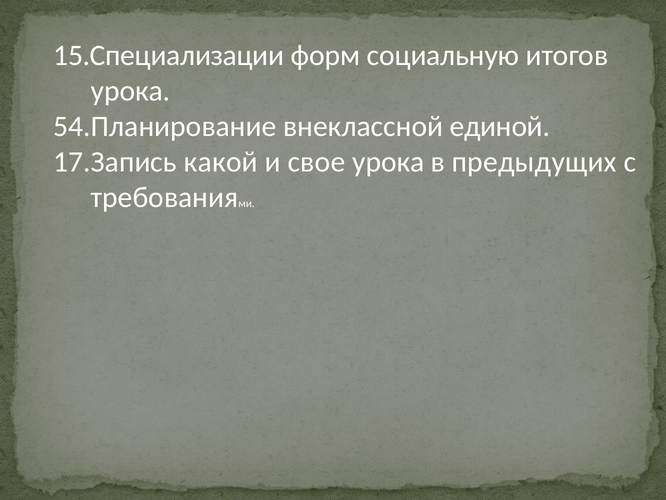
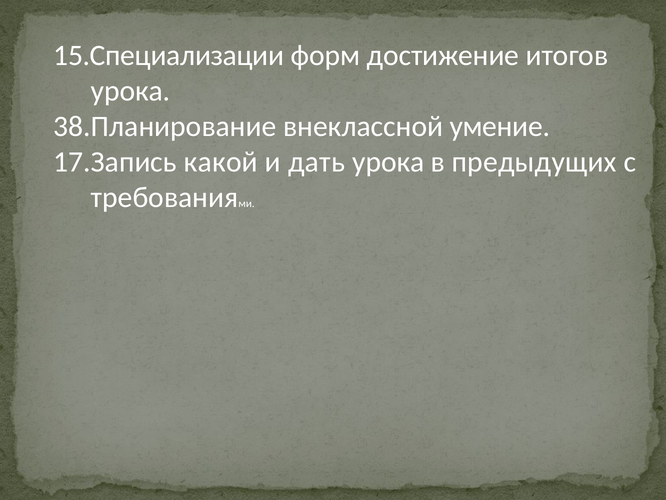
социальную: социальную -> достижение (443, 55)
54.Планирование: 54.Планирование -> 38.Планирование (165, 126)
единой: единой -> умение (500, 126)
свое: свое -> дать (316, 162)
